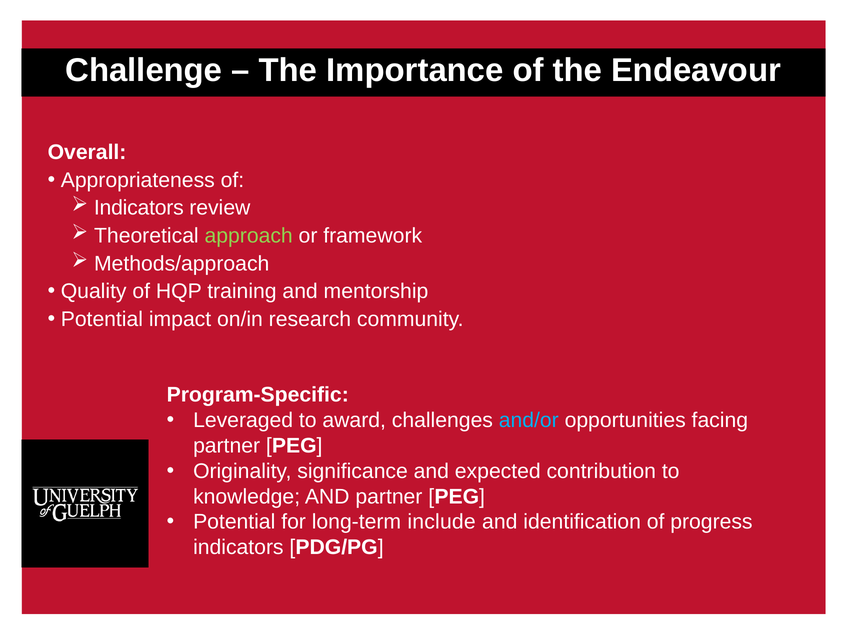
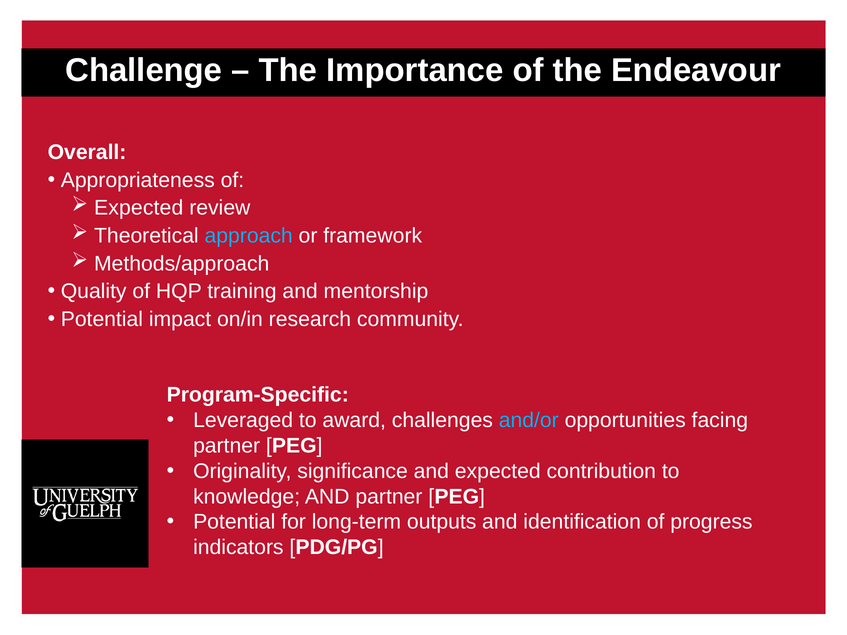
Indicators: Indicators -> Expected (139, 208)
approach colour: light green -> light blue (249, 236)
include: include -> outputs (442, 522)
